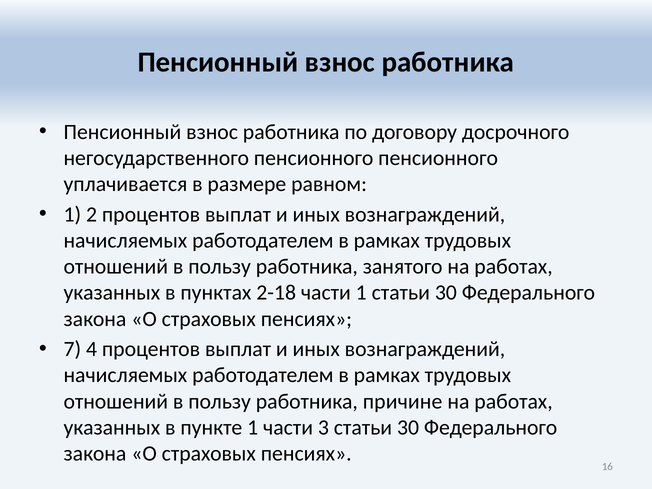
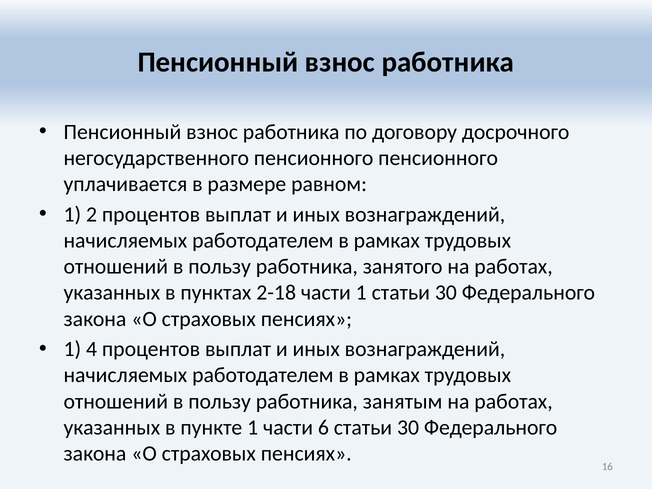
7: 7 -> 1 (72, 349)
причине: причине -> занятым (403, 401)
3: 3 -> 6 (323, 427)
